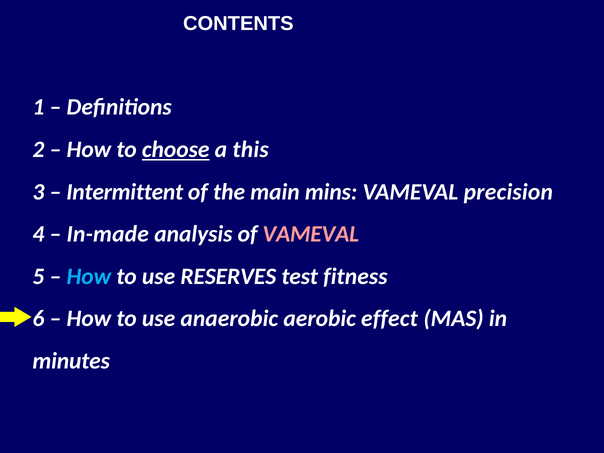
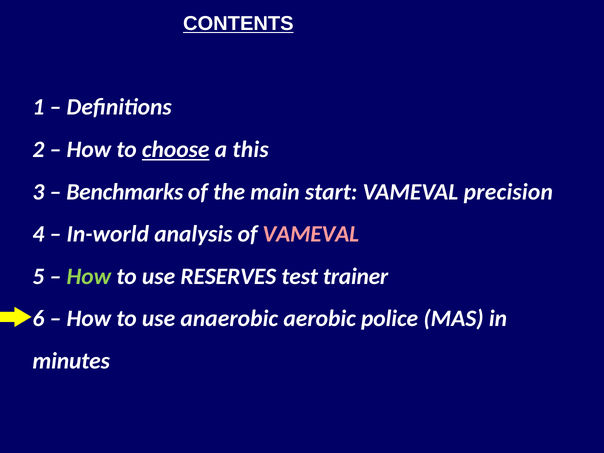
CONTENTS underline: none -> present (238, 24)
Intermittent: Intermittent -> Benchmarks (125, 192)
mins: mins -> start (331, 192)
In-made: In-made -> In-world (108, 234)
How colour: light blue -> light green (89, 276)
fitness: fitness -> trainer (356, 276)
effect: effect -> police (390, 319)
